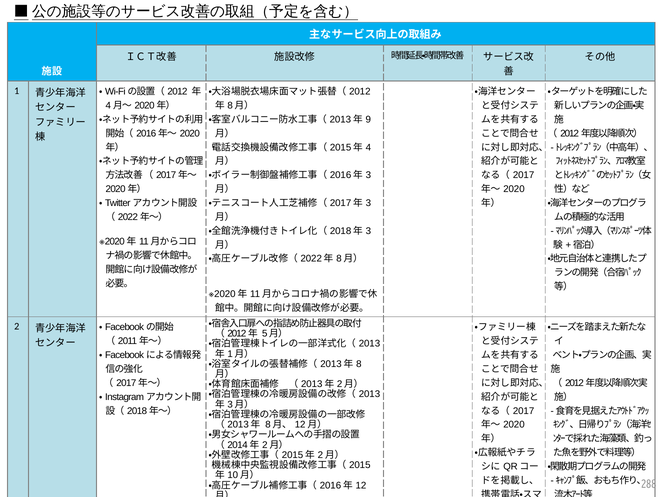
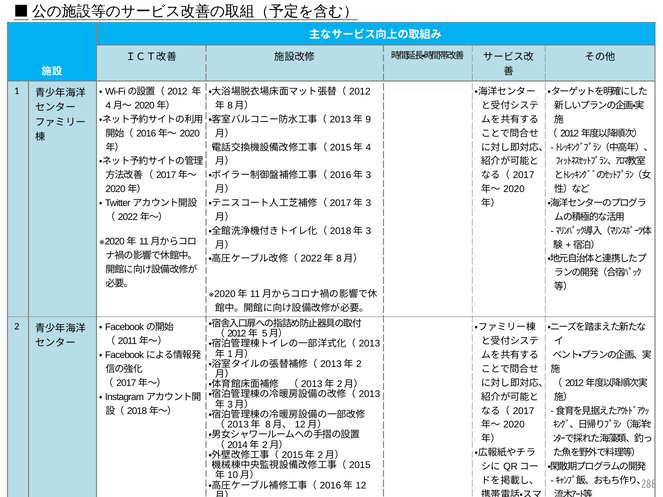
8: 8 -> 2 (359, 364)
